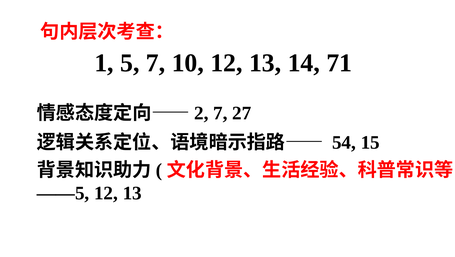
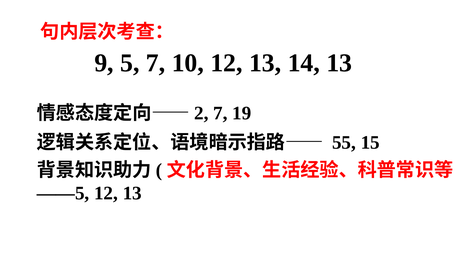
1: 1 -> 9 (104, 63)
14 71: 71 -> 13 (339, 63)
27: 27 -> 19 (242, 113)
54: 54 -> 55 (344, 143)
